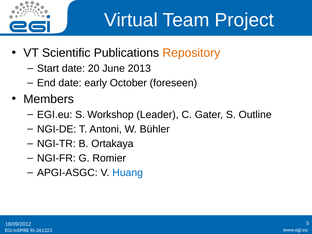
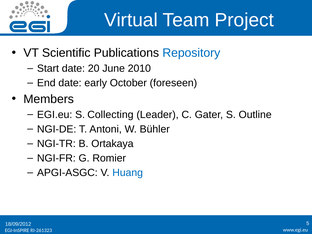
Repository colour: orange -> blue (191, 53)
2013: 2013 -> 2010 (139, 68)
Workshop: Workshop -> Collecting (110, 115)
